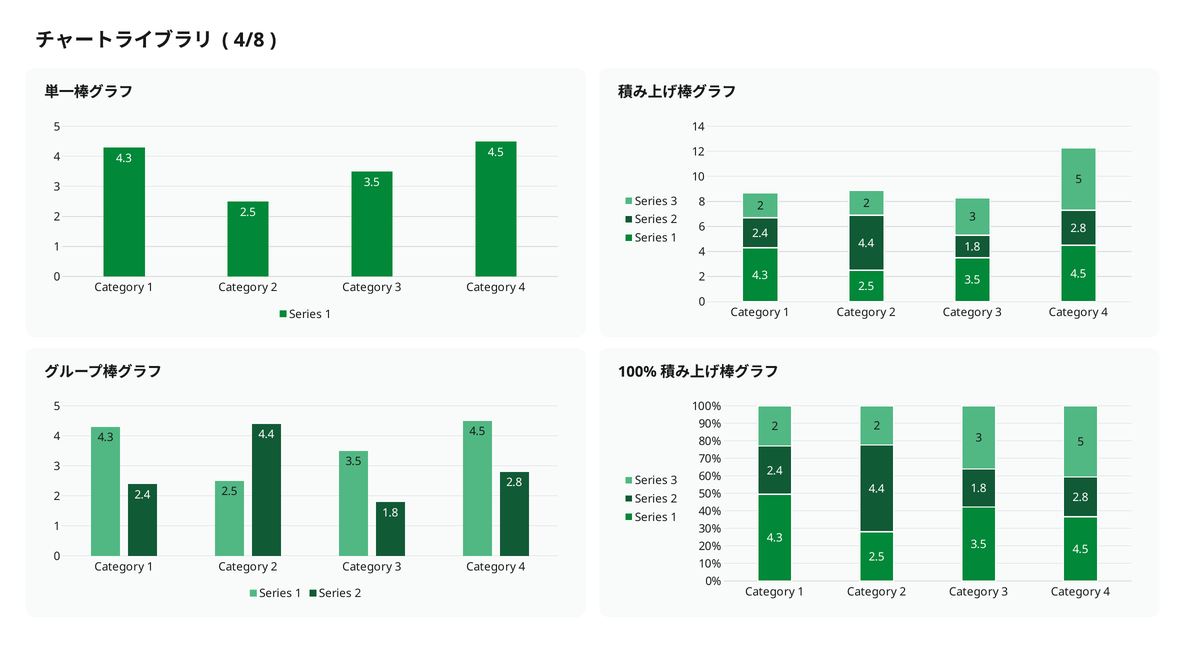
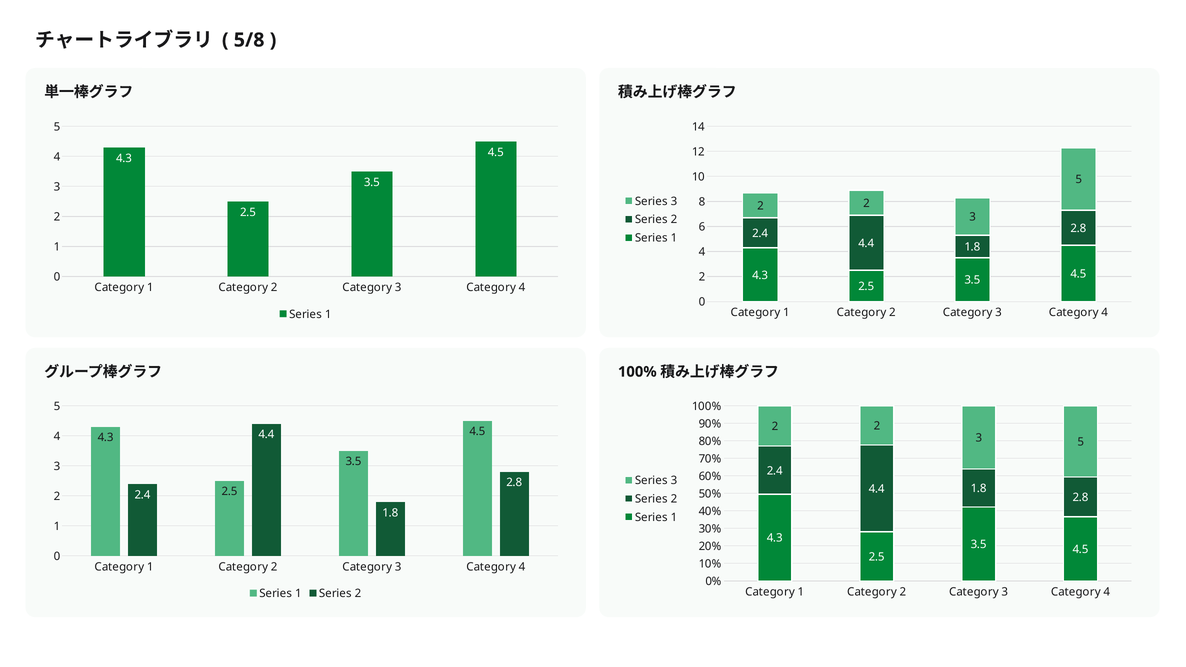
4/8: 4/8 -> 5/8 (249, 40)
